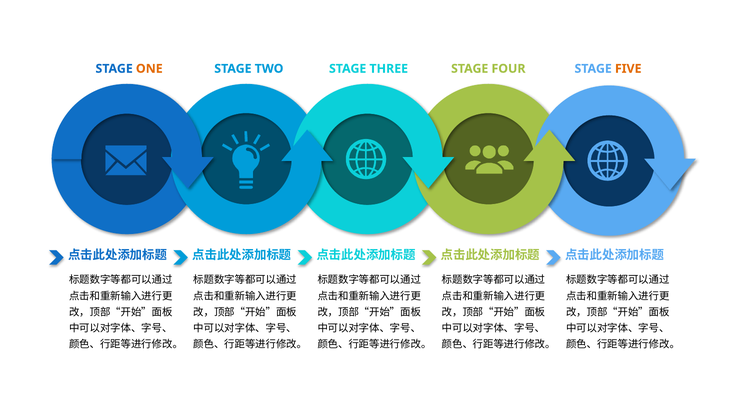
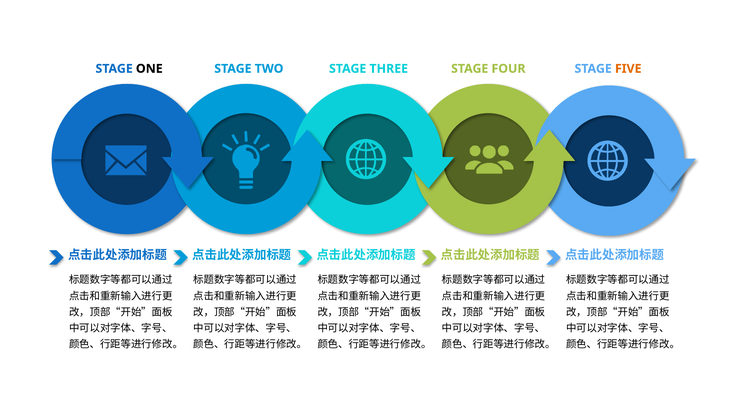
ONE colour: orange -> black (149, 69)
